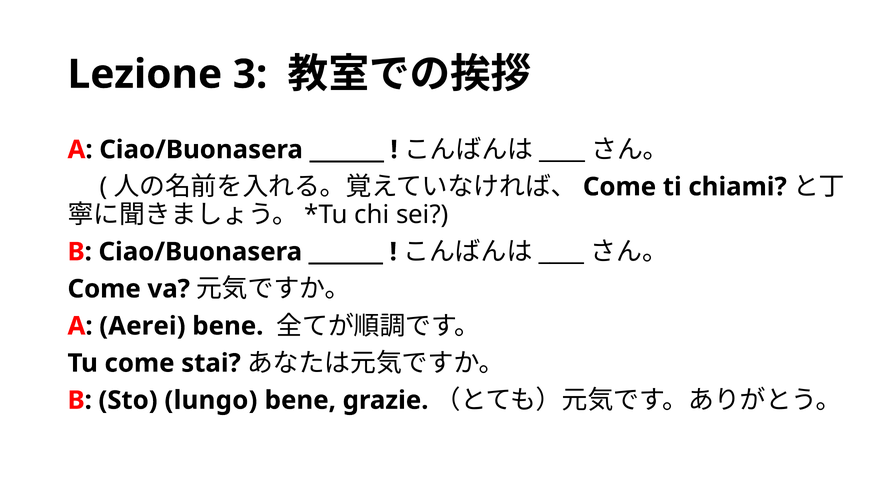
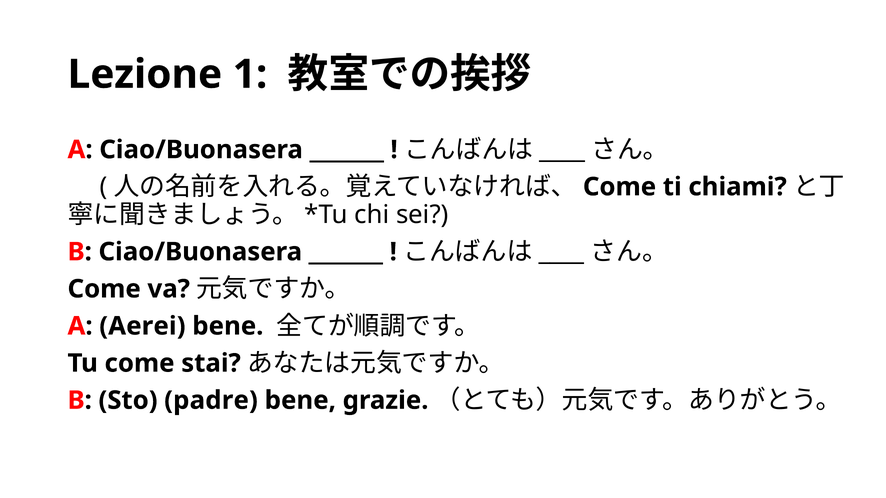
3: 3 -> 1 (250, 74)
lungo: lungo -> padre (211, 401)
